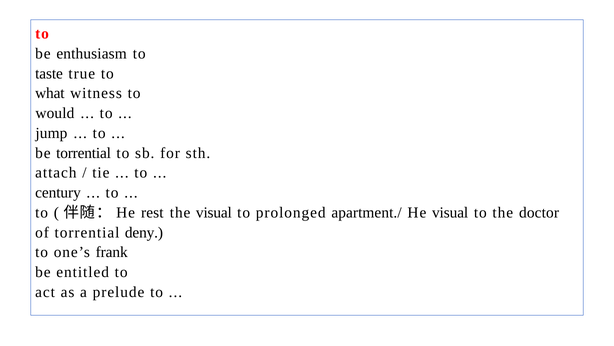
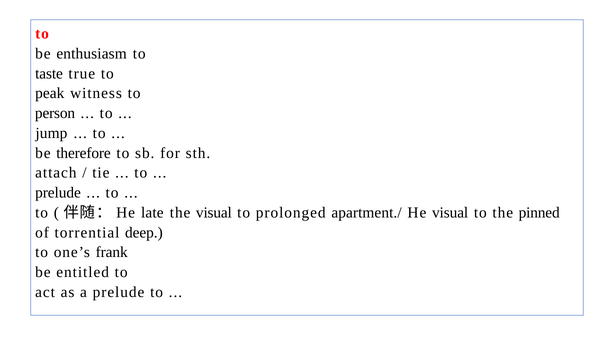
what: what -> peak (50, 93)
would: would -> person (55, 113)
be torrential: torrential -> therefore (84, 153)
century: century -> prelude (58, 192)
rest: rest -> late (152, 212)
doctor: doctor -> pinned (539, 212)
deny: deny -> deep (144, 232)
